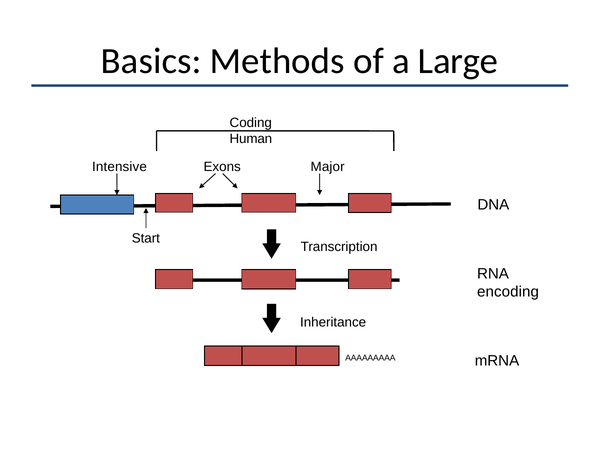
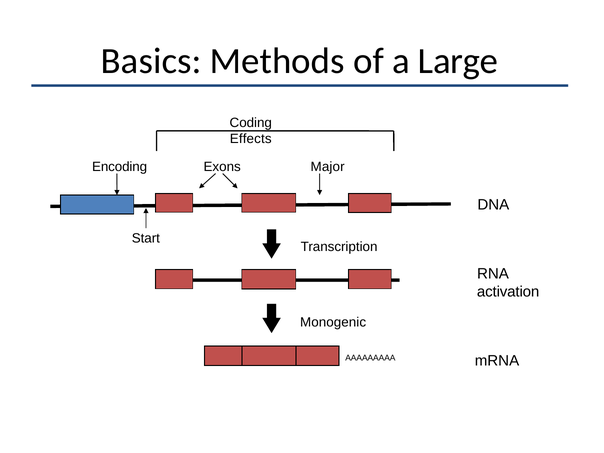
Human: Human -> Effects (251, 139)
Intensive: Intensive -> Encoding (120, 167)
encoding: encoding -> activation (508, 292)
Inheritance: Inheritance -> Monogenic (333, 322)
